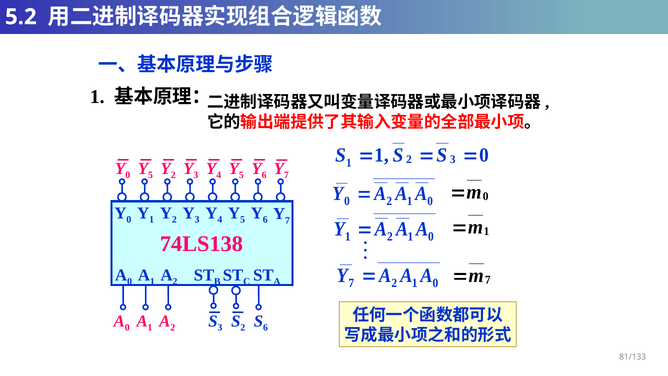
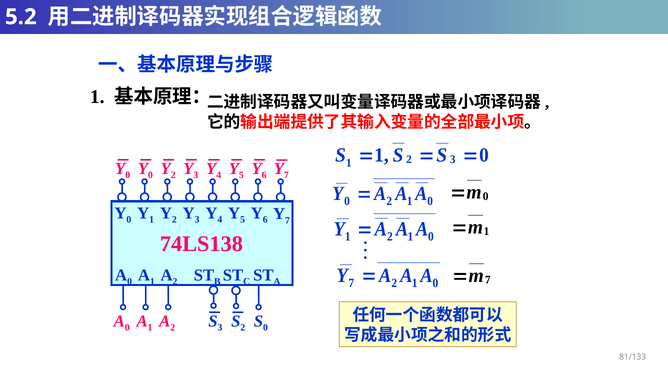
5: 5 -> 0 (150, 175)
6: 6 -> 0 (266, 327)
